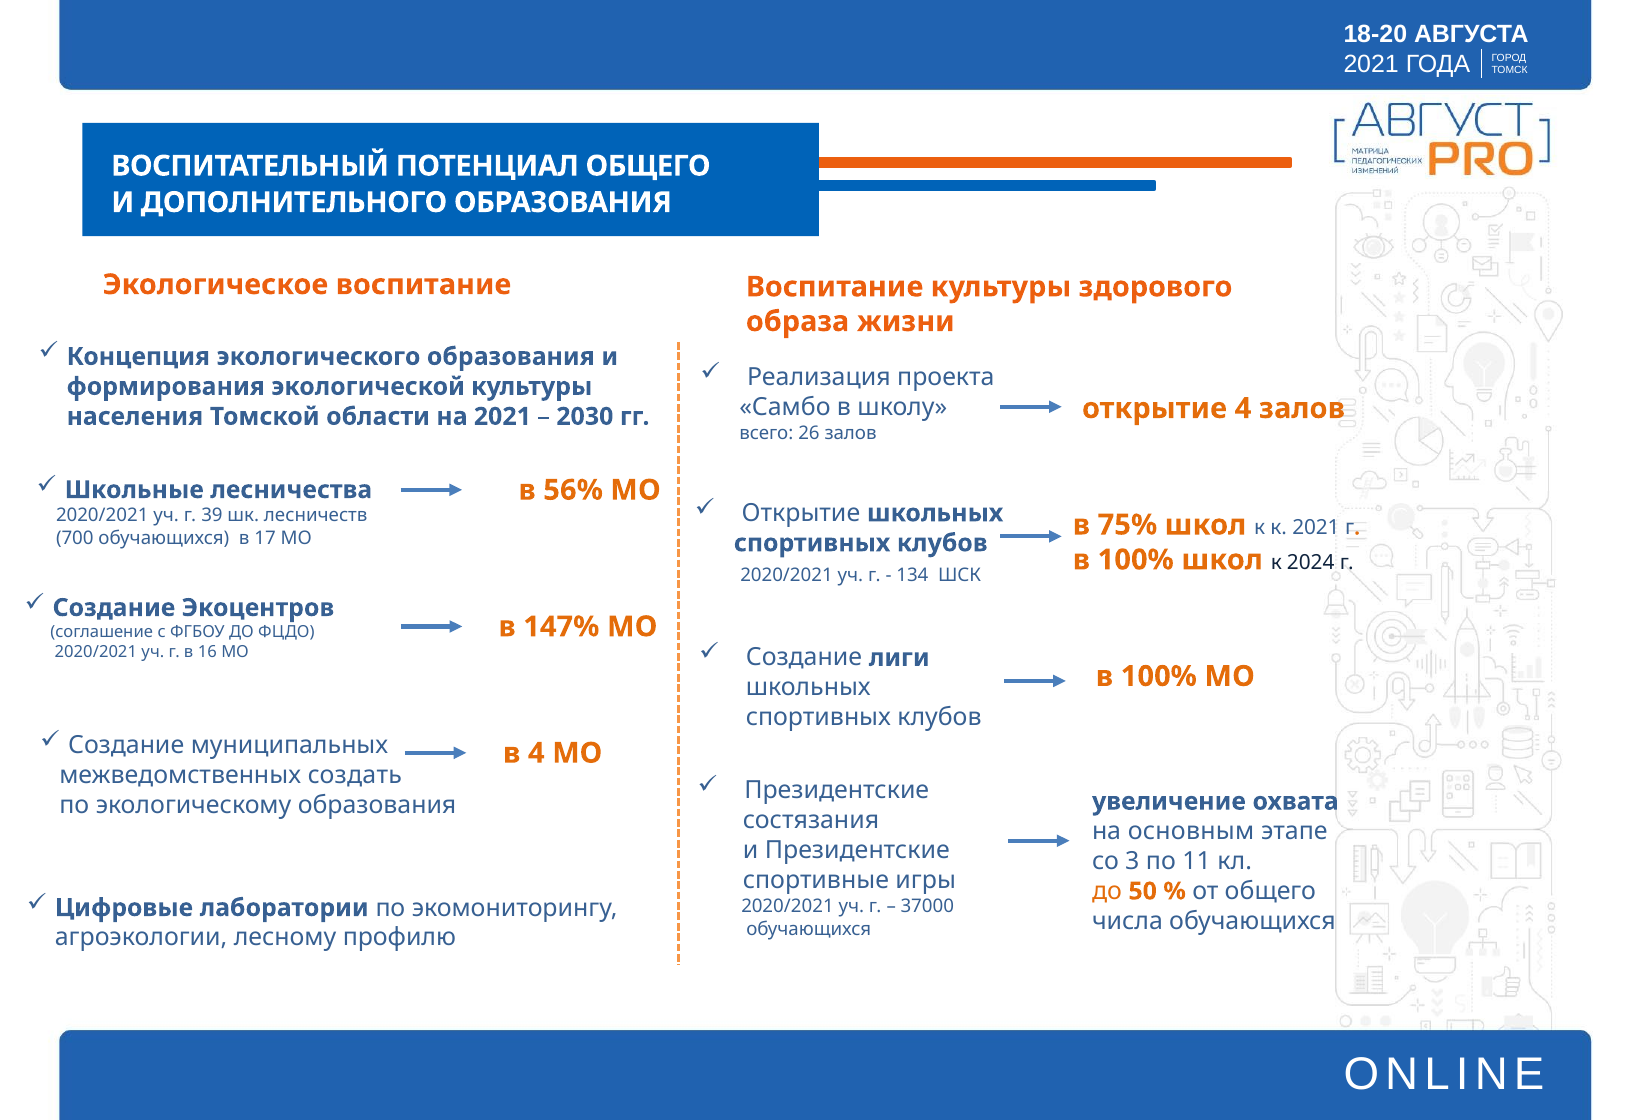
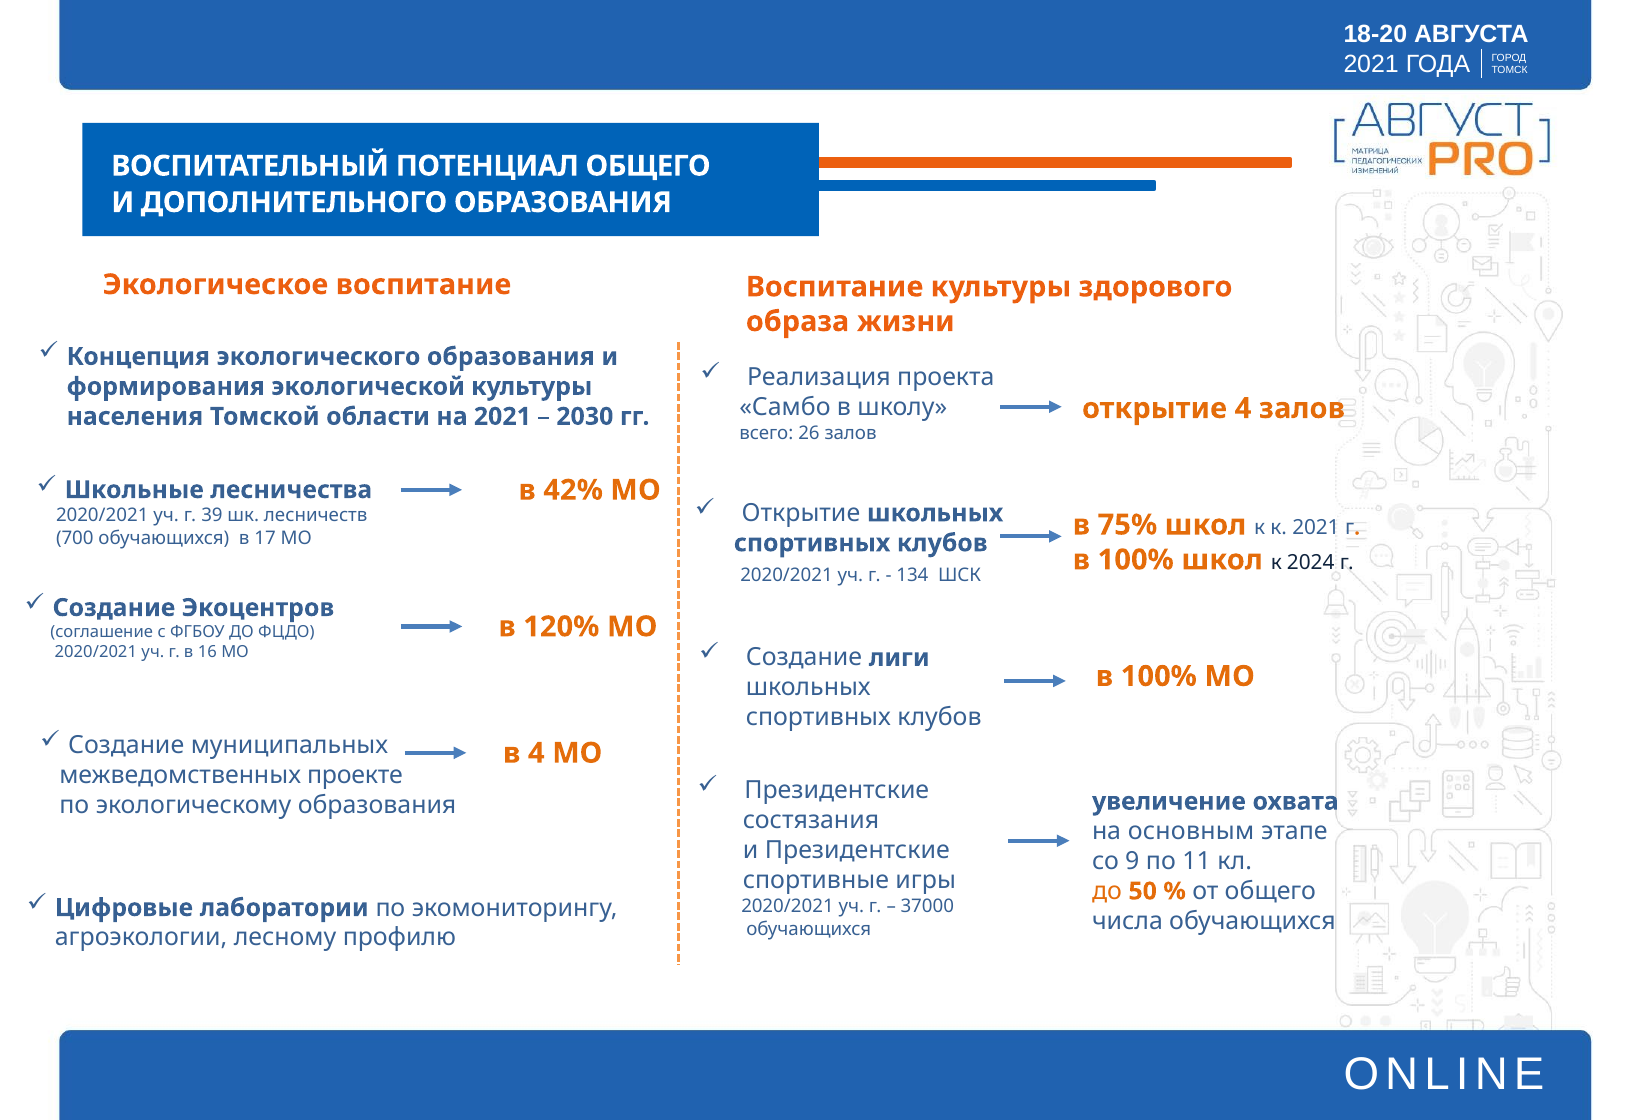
56%: 56% -> 42% (573, 490)
147%: 147% -> 120% (561, 626)
cоздать: cоздать -> проекте (355, 775)
3: 3 -> 9 (1132, 861)
